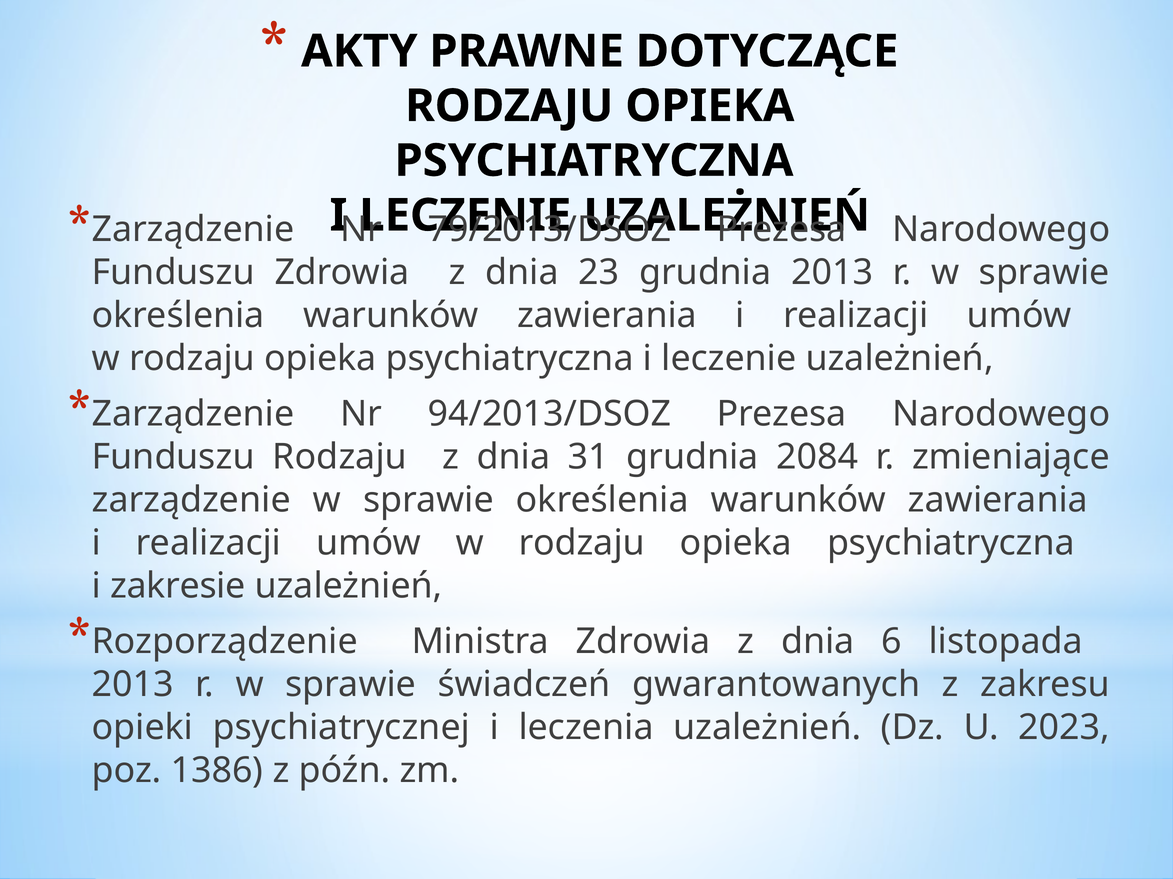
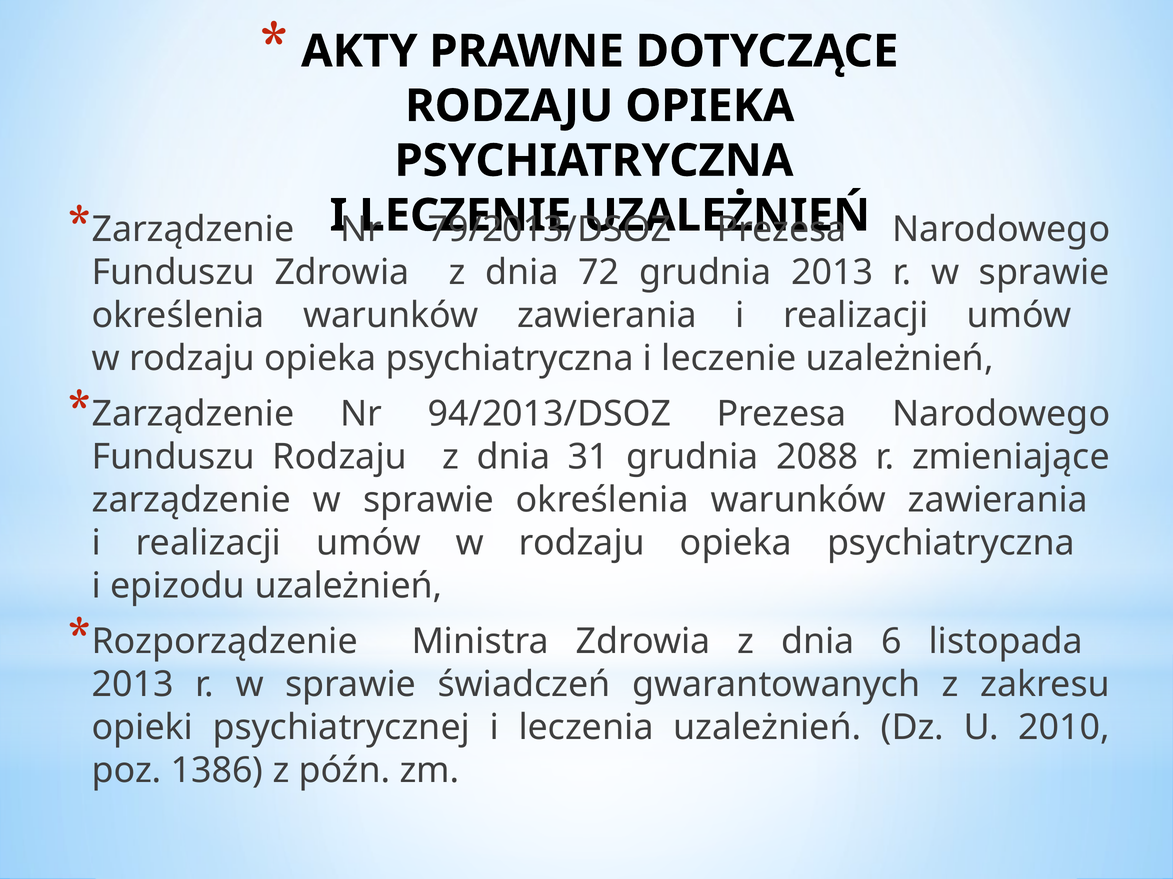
23: 23 -> 72 (599, 273)
2084: 2084 -> 2088 (817, 457)
zakresie: zakresie -> epizodu (178, 586)
2023: 2023 -> 2010 (1064, 728)
